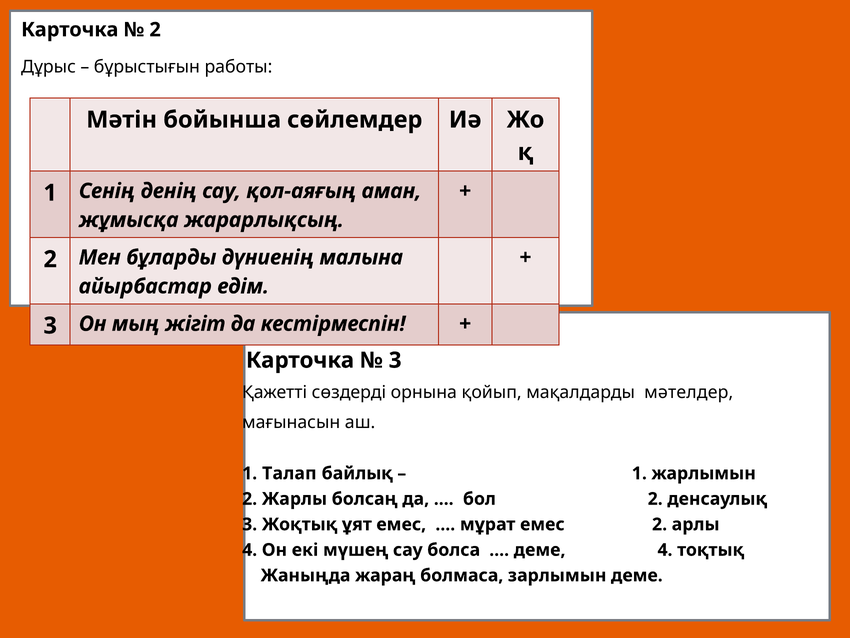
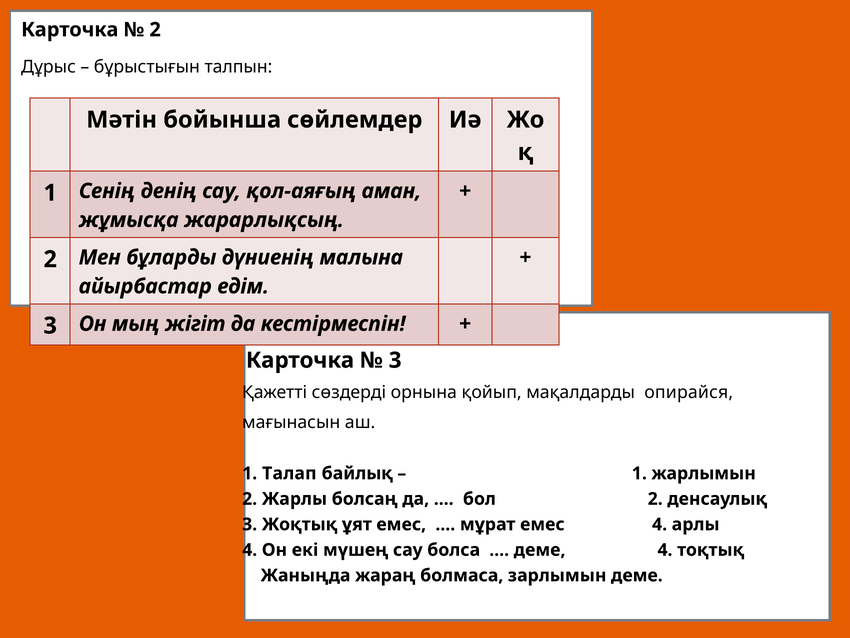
работы: работы -> талпын (238, 67)
мәтелдер: мәтелдер -> опирайся (689, 392)
емес 2: 2 -> 4 (660, 524)
